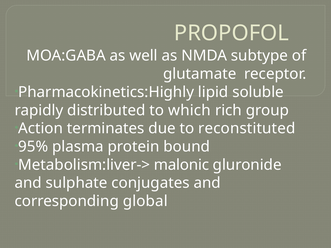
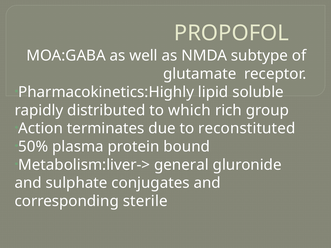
95%: 95% -> 50% (33, 147)
malonic: malonic -> general (181, 165)
global: global -> sterile (145, 201)
